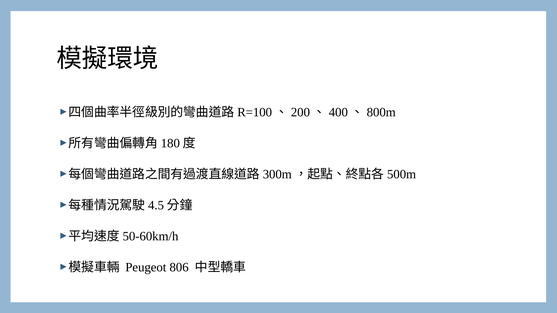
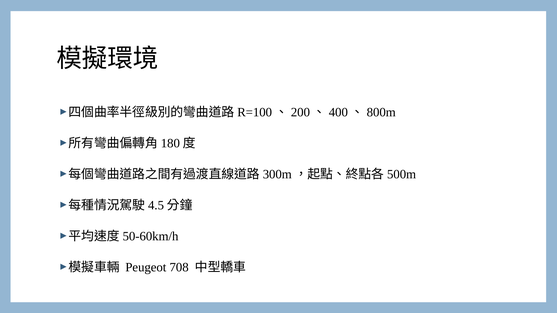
806: 806 -> 708 (179, 268)
